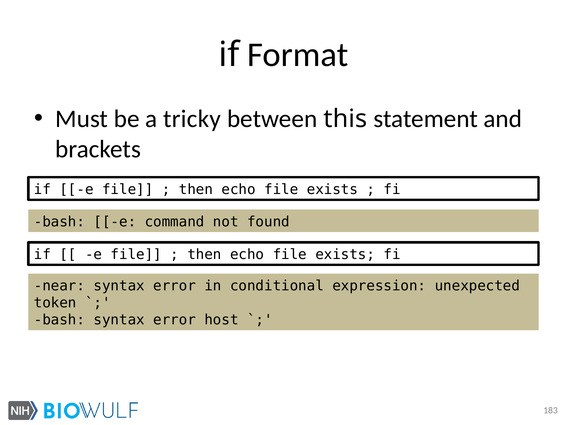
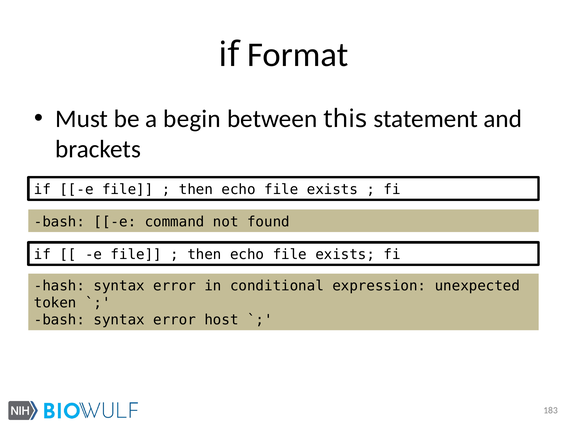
tricky: tricky -> begin (192, 119)
near: near -> hash (59, 286)
